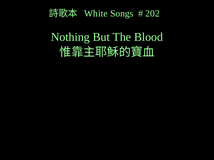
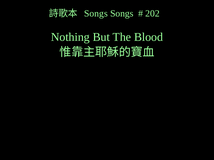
White: White -> Songs (96, 14)
